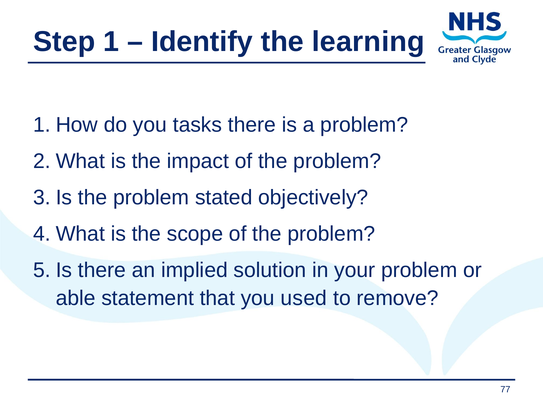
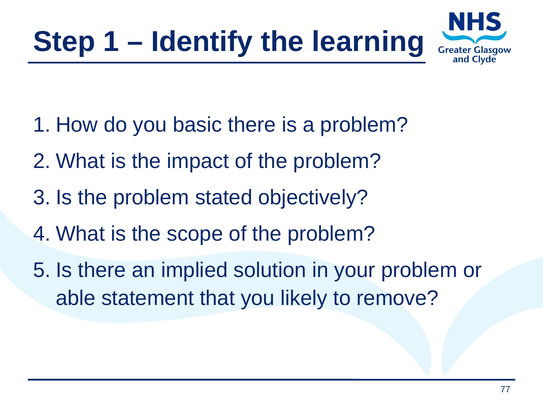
tasks: tasks -> basic (197, 125)
used: used -> likely (304, 298)
